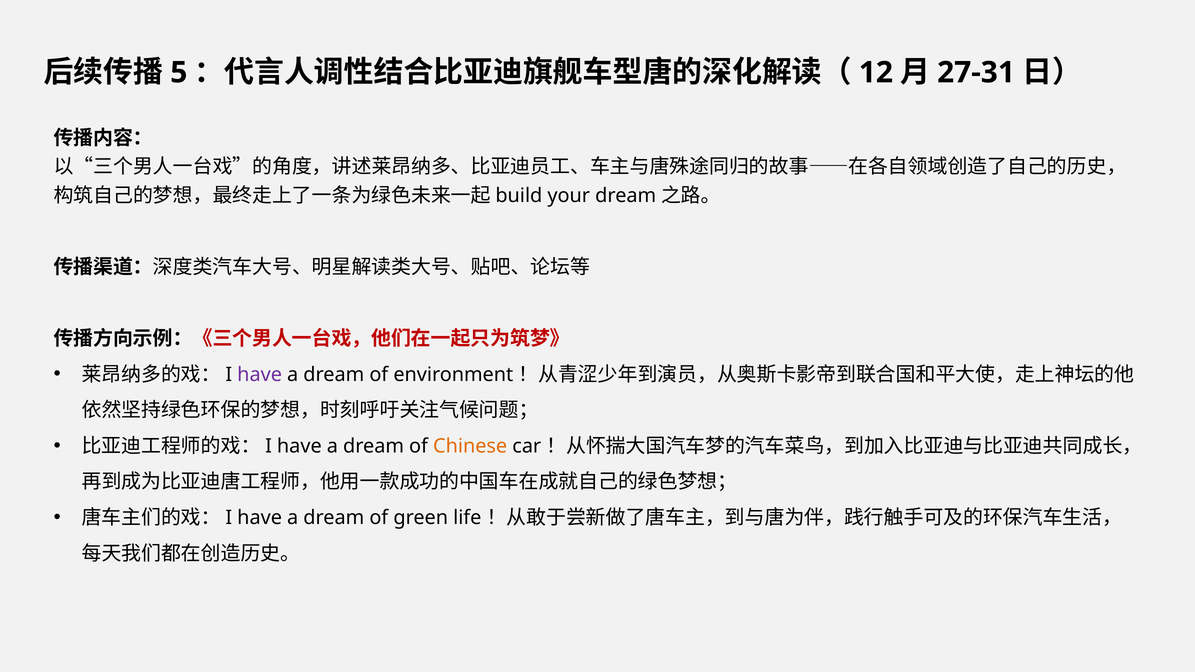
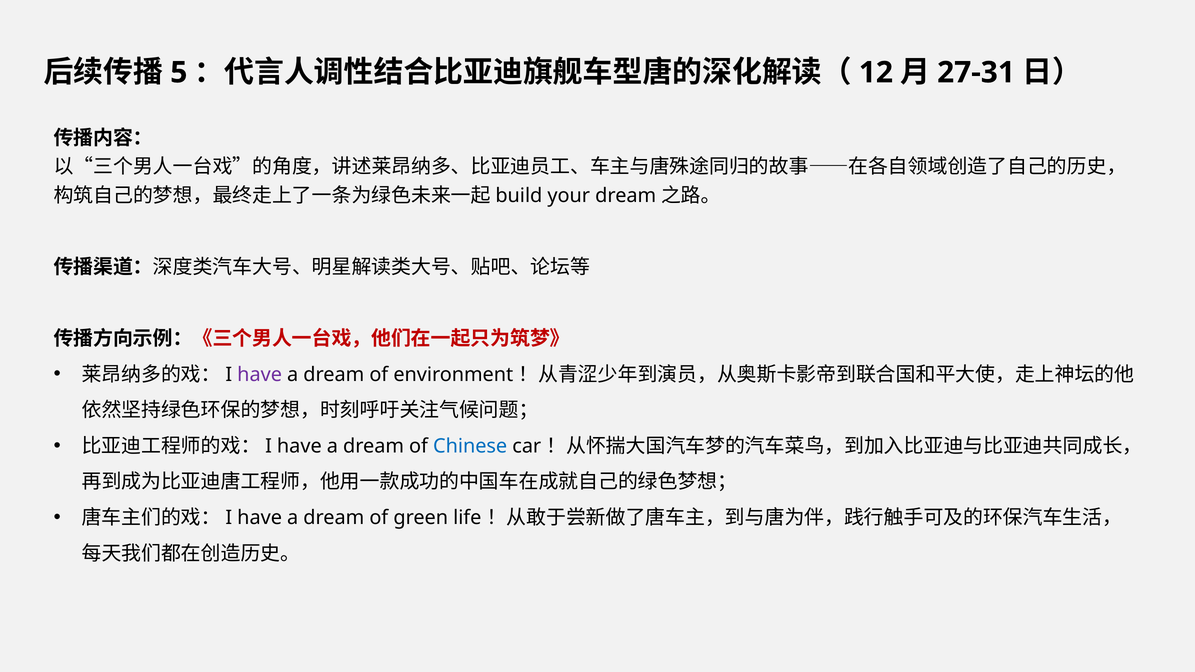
Chinese colour: orange -> blue (470, 446)
